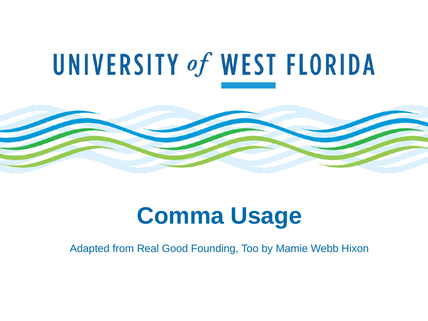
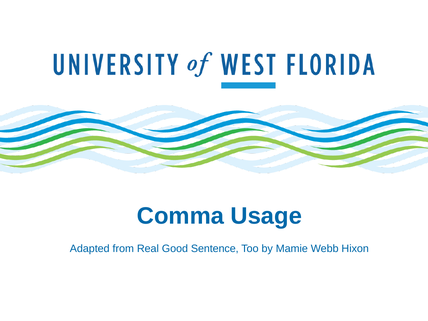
Founding: Founding -> Sentence (215, 249)
